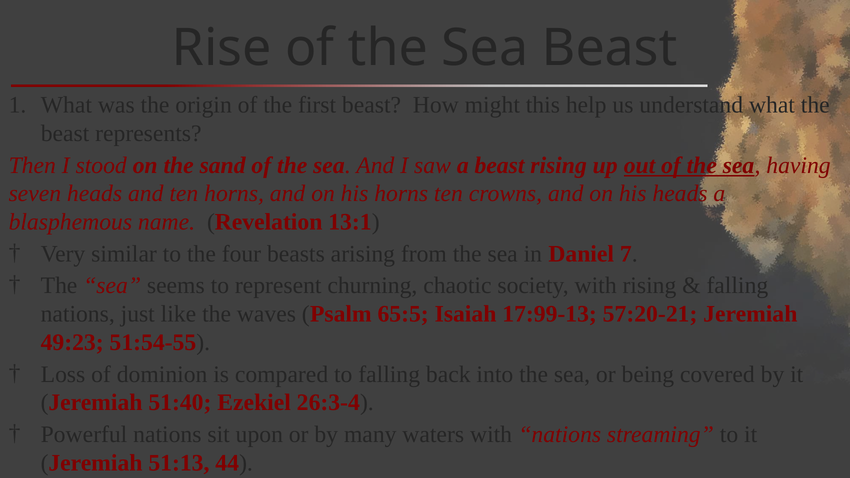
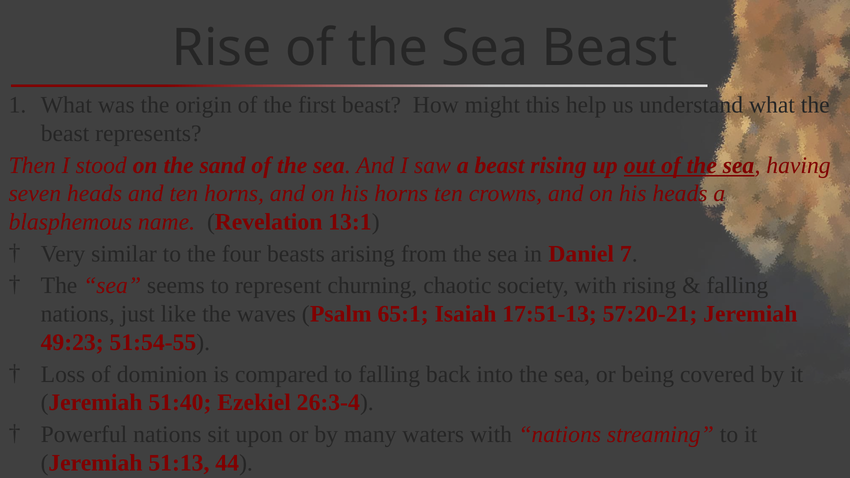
65:5: 65:5 -> 65:1 (403, 314)
17:99-13: 17:99-13 -> 17:51-13 (550, 314)
